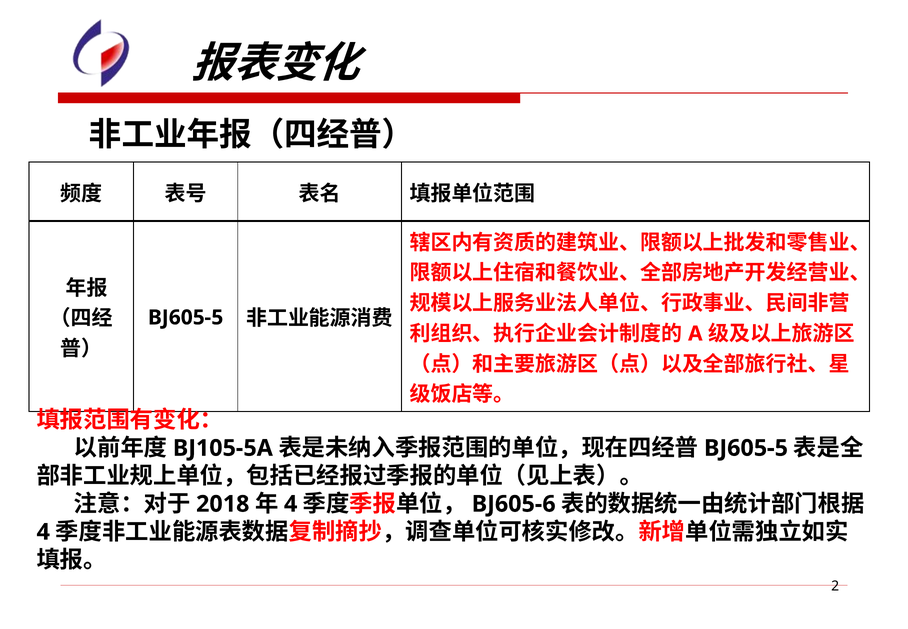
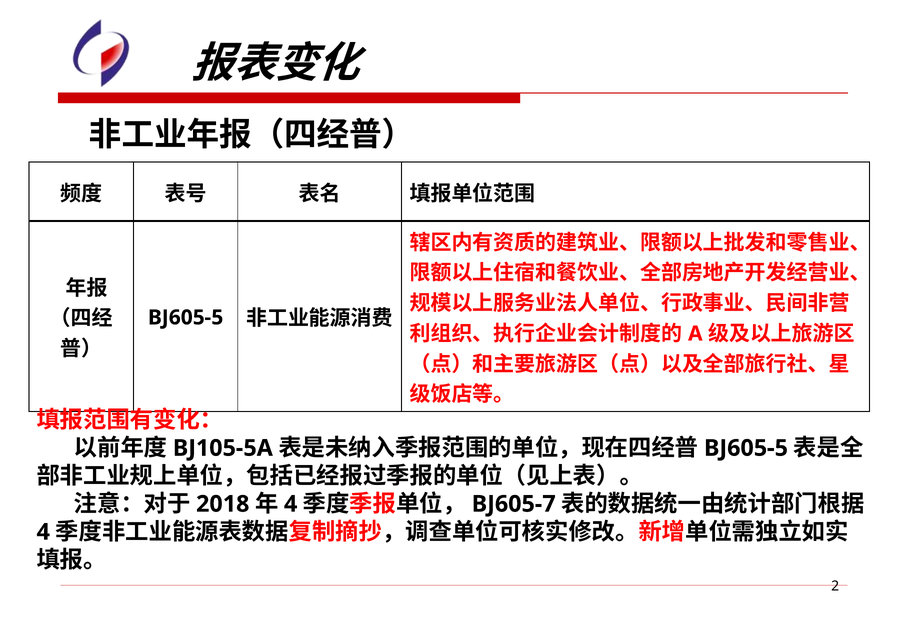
BJ605-6: BJ605-6 -> BJ605-7 (514, 504)
